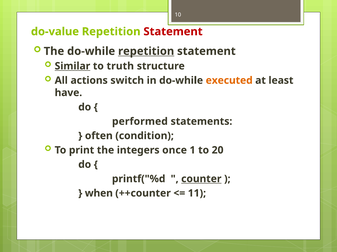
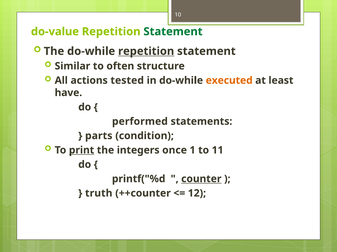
Statement colour: red -> green (173, 32)
Similar underline: present -> none (72, 66)
truth: truth -> often (120, 66)
switch: switch -> tested (127, 81)
often: often -> parts (99, 136)
print underline: none -> present (82, 151)
20: 20 -> 11 (218, 151)
when: when -> truth (99, 194)
11: 11 -> 12 (197, 194)
